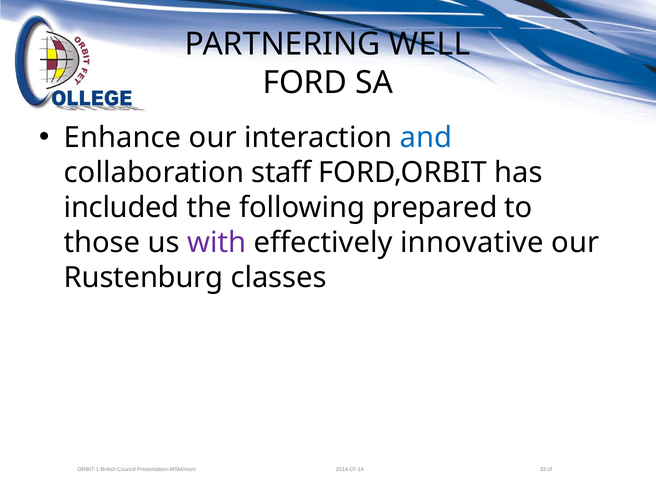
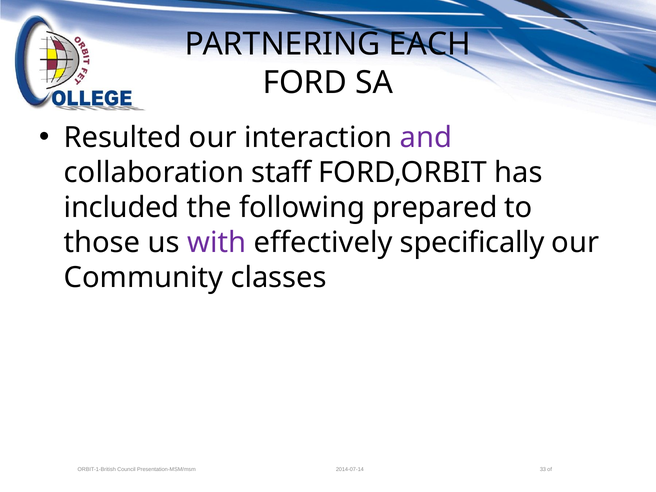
WELL: WELL -> EACH (430, 44)
Enhance: Enhance -> Resulted (123, 138)
and colour: blue -> purple (426, 138)
innovative: innovative -> specifically (472, 243)
Rustenburg: Rustenburg -> Community (144, 278)
